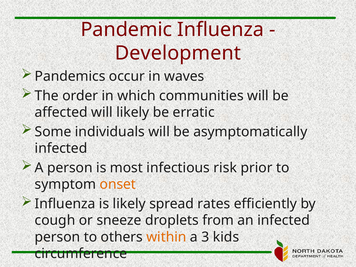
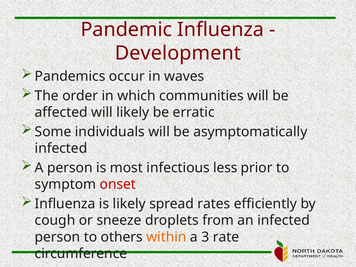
risk: risk -> less (225, 168)
onset colour: orange -> red (118, 184)
kids: kids -> rate (226, 237)
